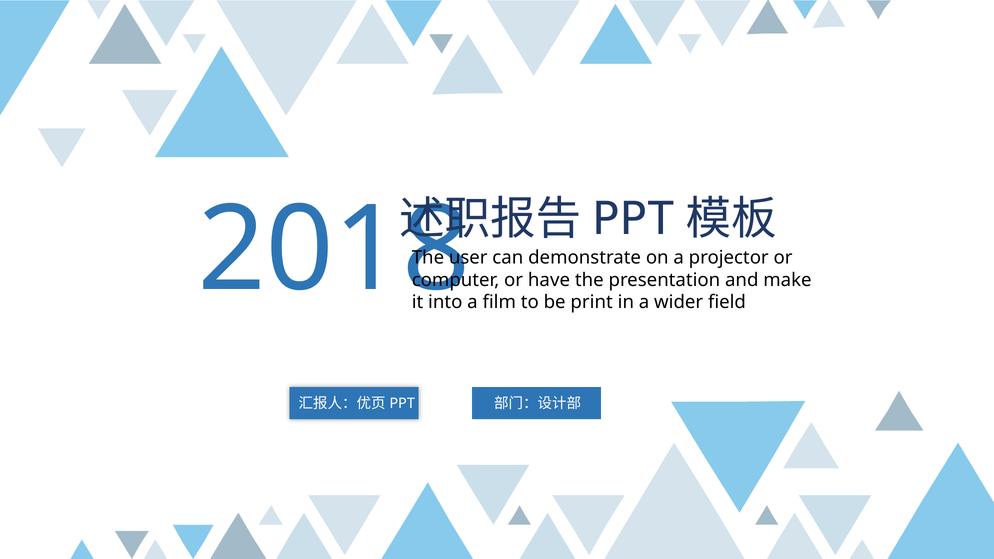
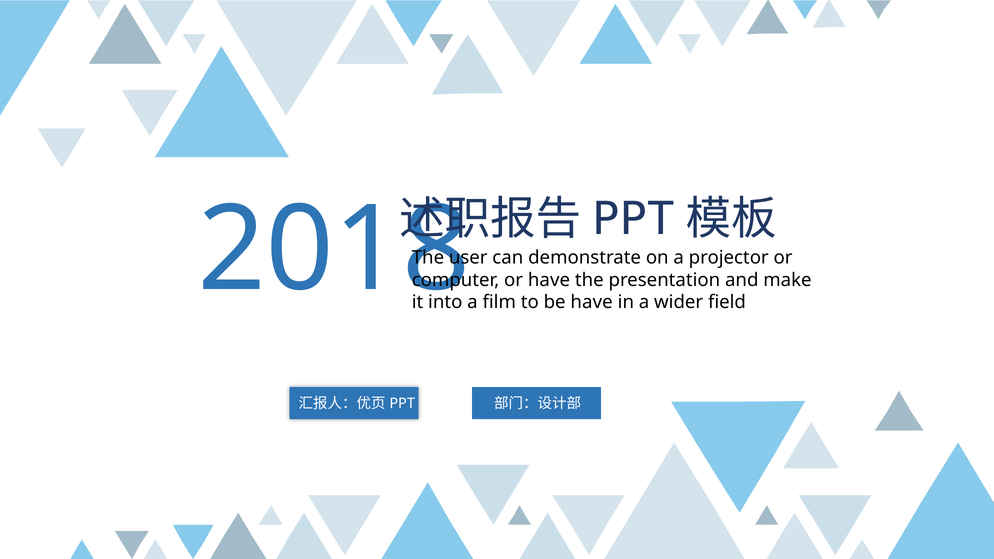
be print: print -> have (592, 302)
